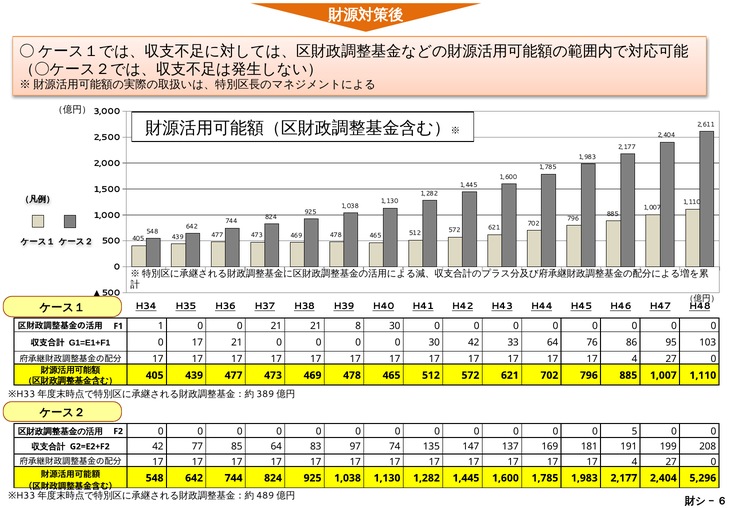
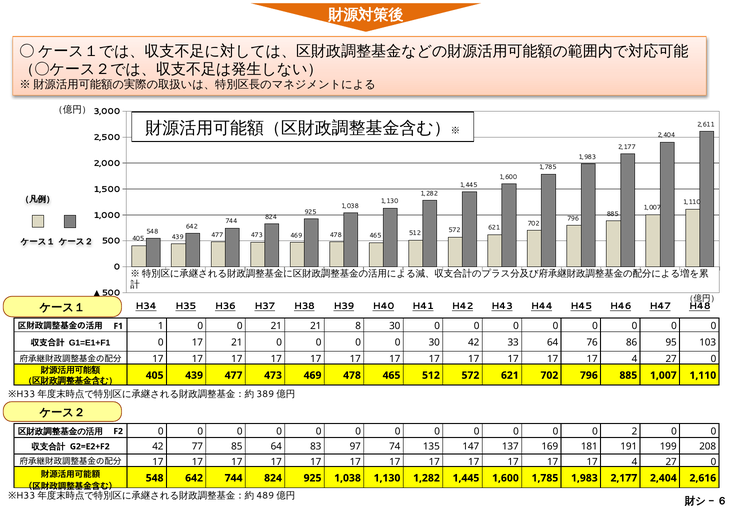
5: 5 -> 2 (634, 432)
5,296: 5,296 -> 2,616 (703, 478)
